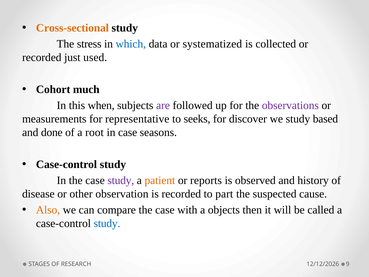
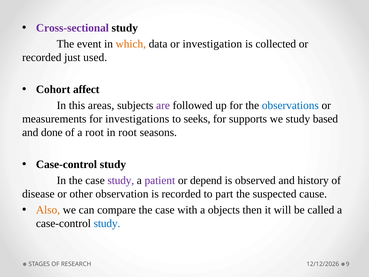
Cross-sectional colour: orange -> purple (72, 28)
stress: stress -> event (89, 44)
which colour: blue -> orange (131, 44)
systematized: systematized -> investigation (212, 44)
much: much -> affect (86, 89)
when: when -> areas (101, 105)
observations colour: purple -> blue (290, 105)
representative: representative -> investigations (137, 119)
discover: discover -> supports (248, 119)
in case: case -> root (128, 132)
patient colour: orange -> purple (160, 180)
reports: reports -> depend (206, 180)
